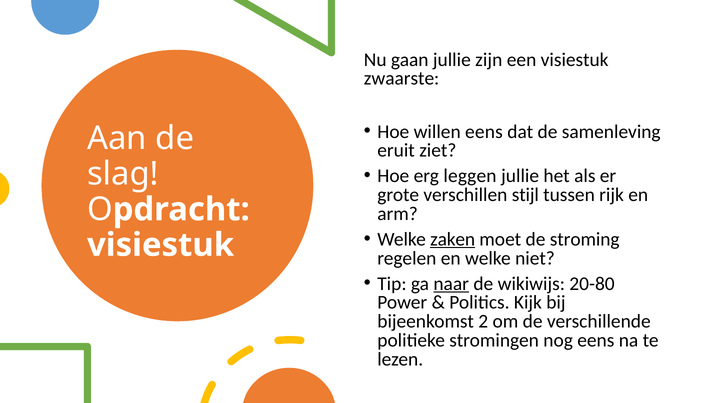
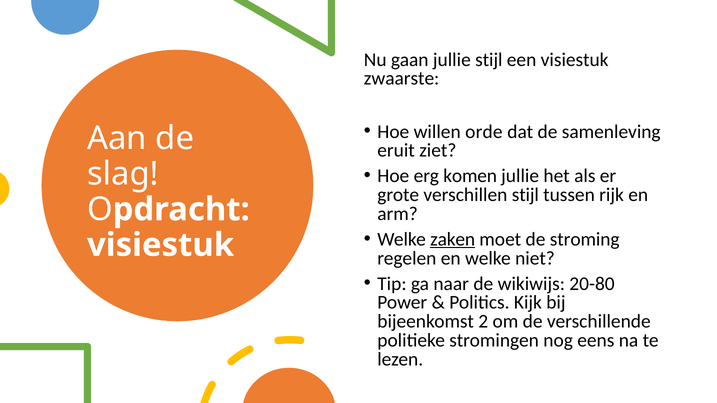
jullie zijn: zijn -> stijl (489, 60)
willen eens: eens -> orde (484, 132)
leggen: leggen -> komen (470, 176)
naar underline: present -> none (451, 284)
